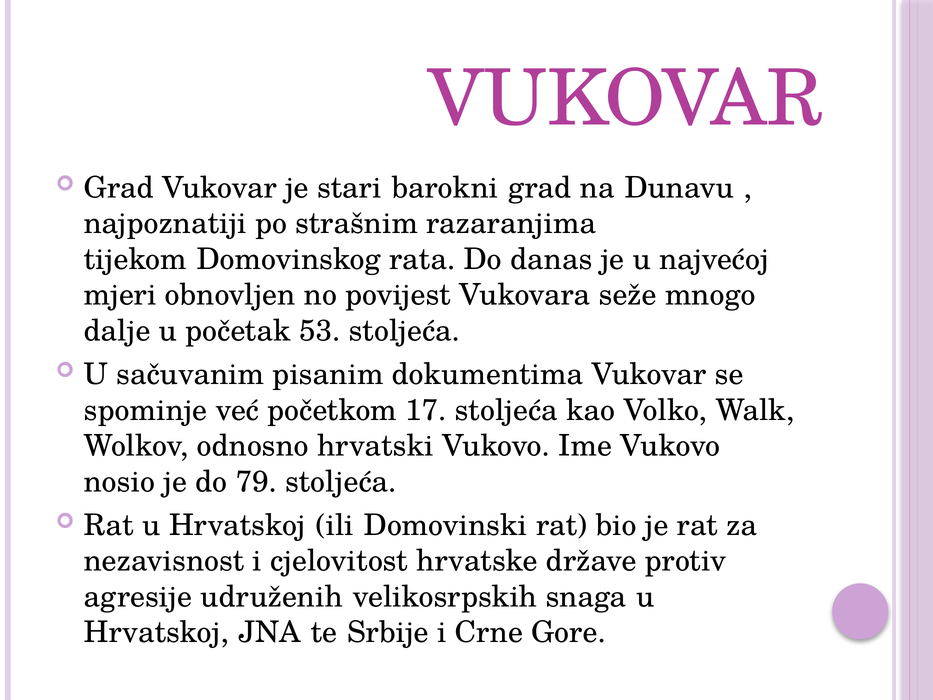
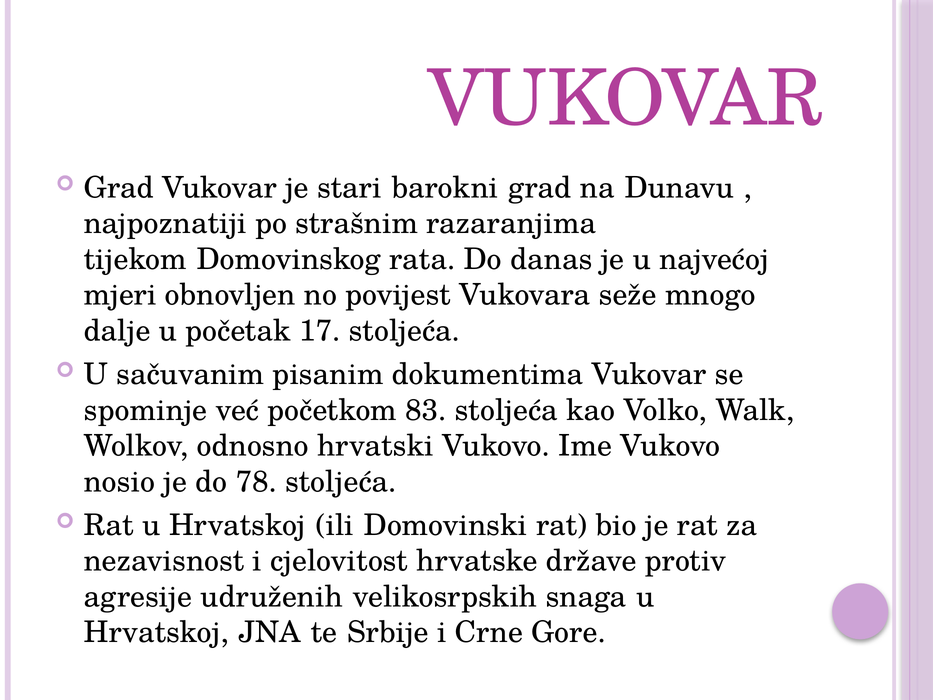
53: 53 -> 17 (320, 331)
17: 17 -> 83 (426, 410)
79: 79 -> 78 (256, 482)
